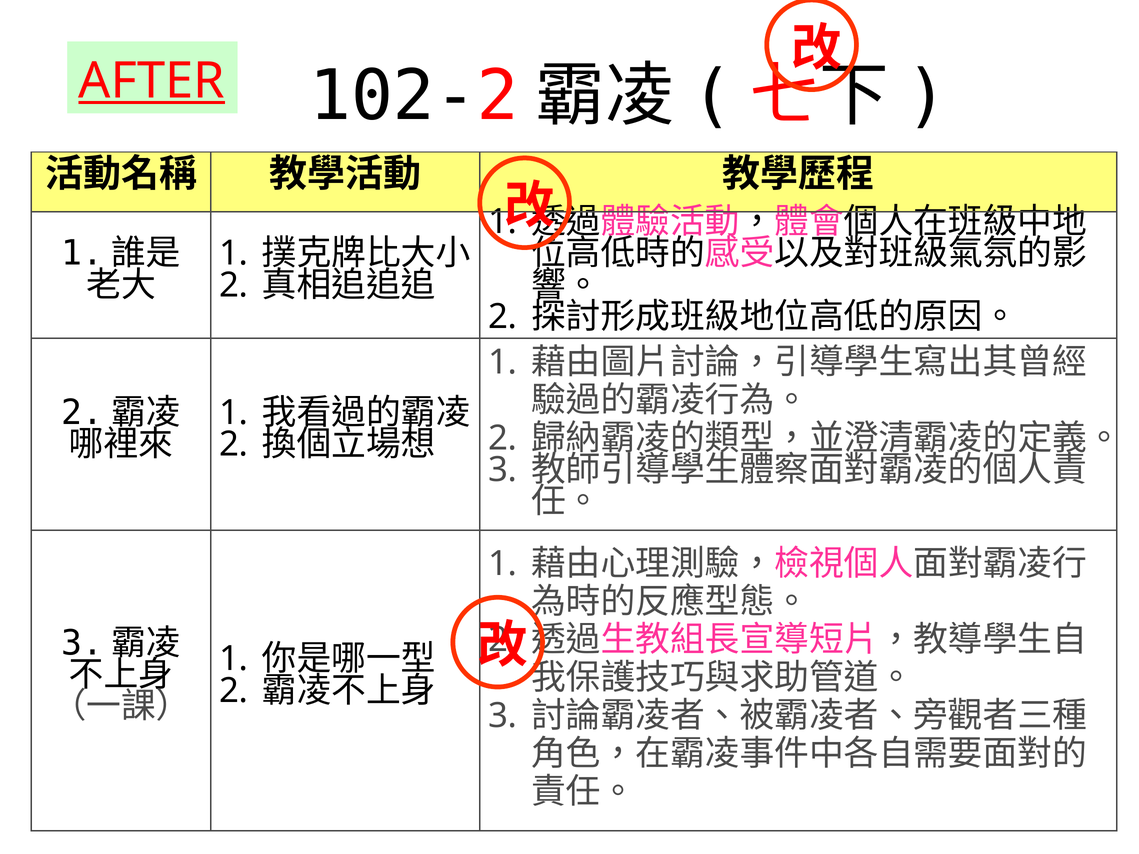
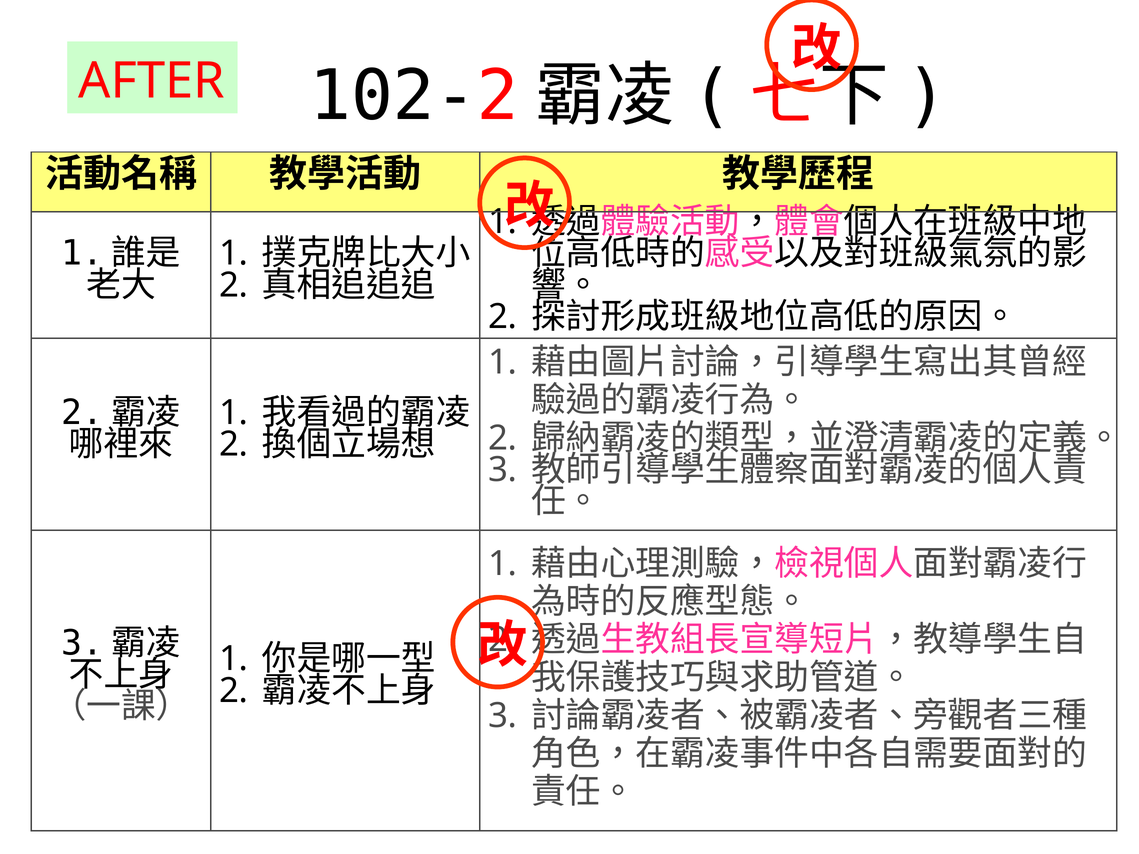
AFTER underline: present -> none (152, 81)
